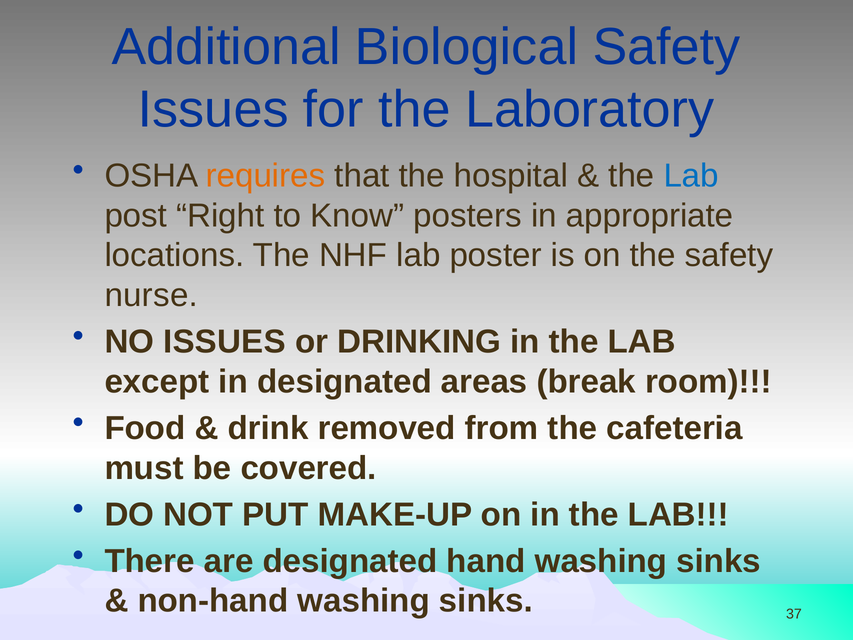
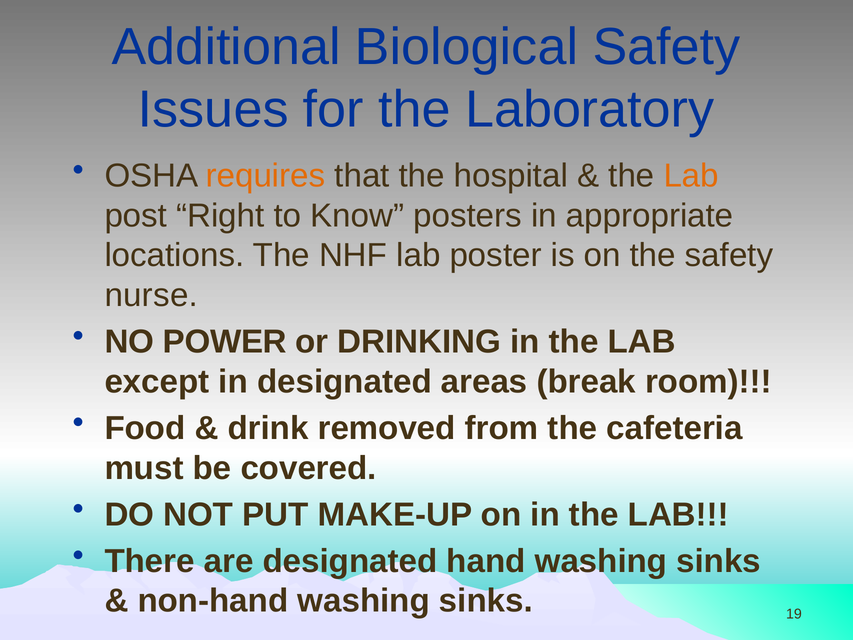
Lab colour: blue -> orange (691, 176)
NO ISSUES: ISSUES -> POWER (225, 342)
37: 37 -> 19 (794, 614)
